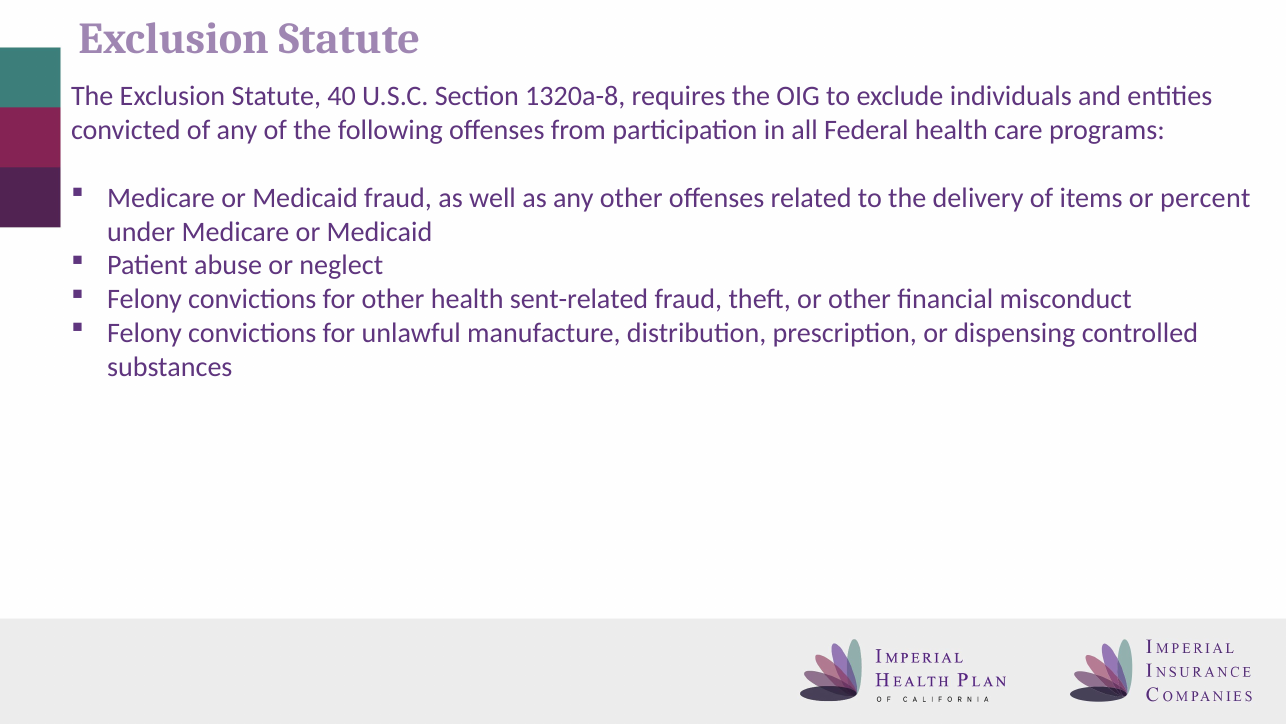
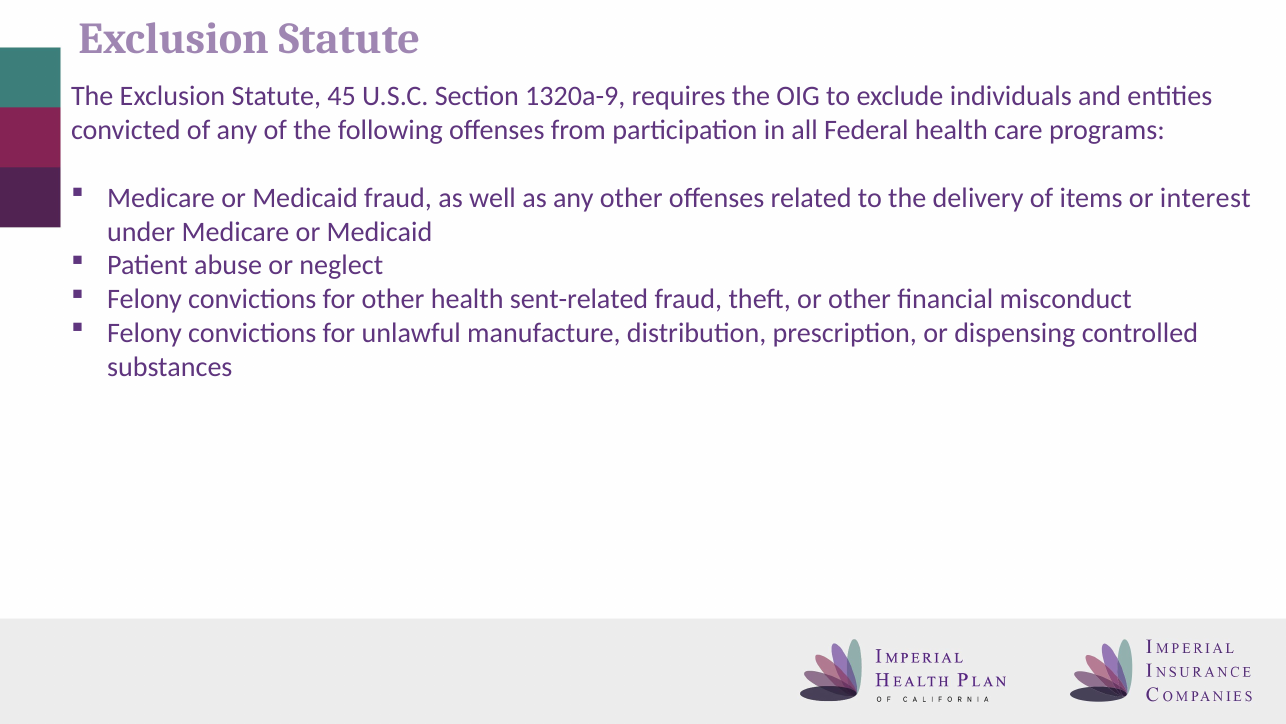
40: 40 -> 45 (342, 97)
1320a-8: 1320a-8 -> 1320a-9 (575, 97)
percent: percent -> interest (1205, 198)
